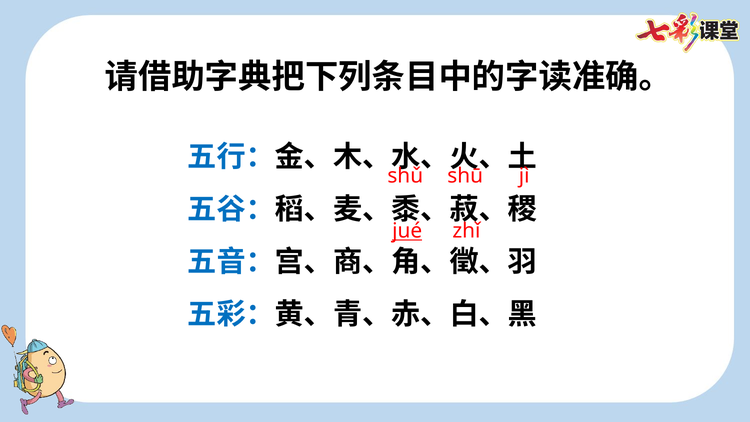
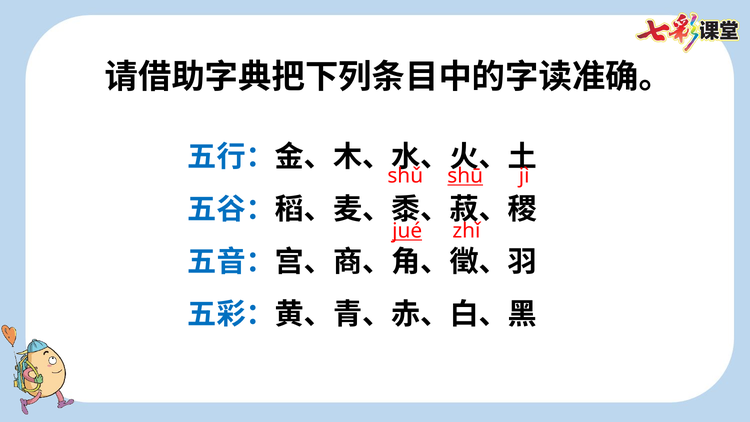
shū underline: none -> present (465, 176)
